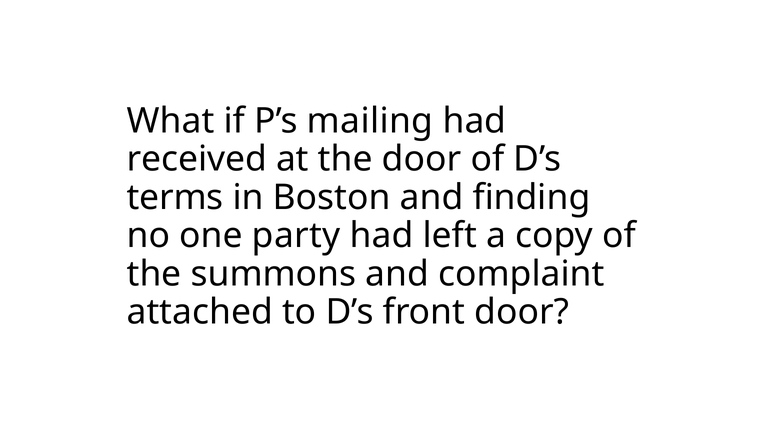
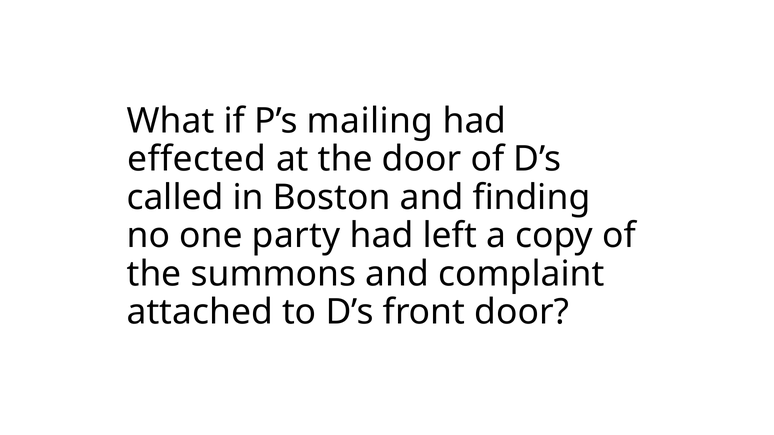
received: received -> effected (197, 159)
terms: terms -> called (175, 198)
